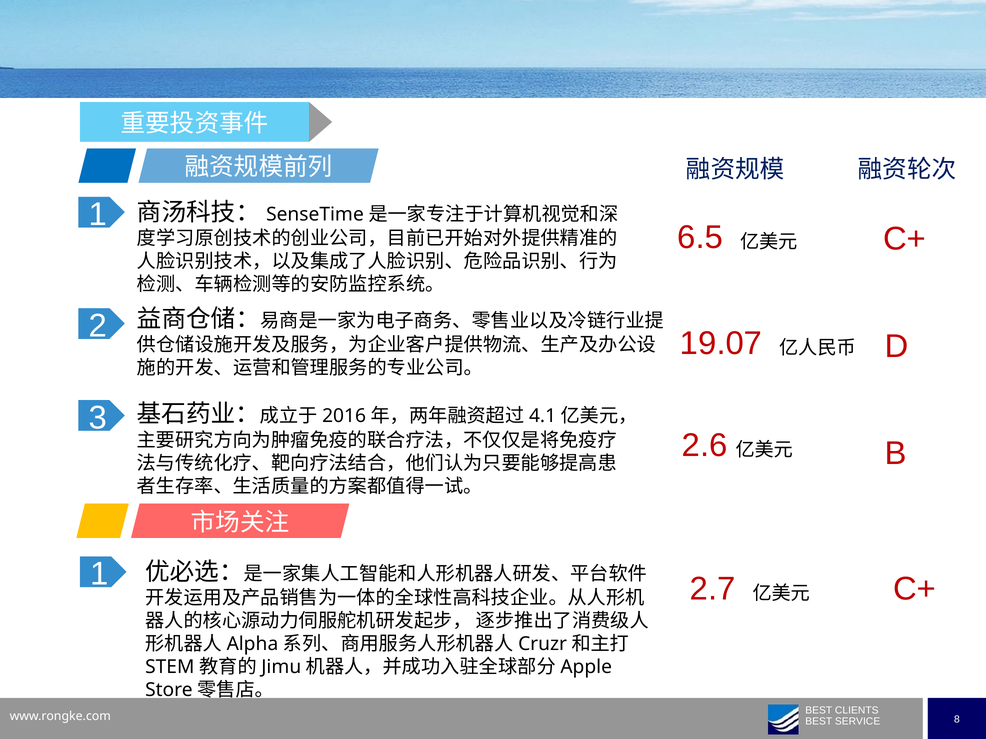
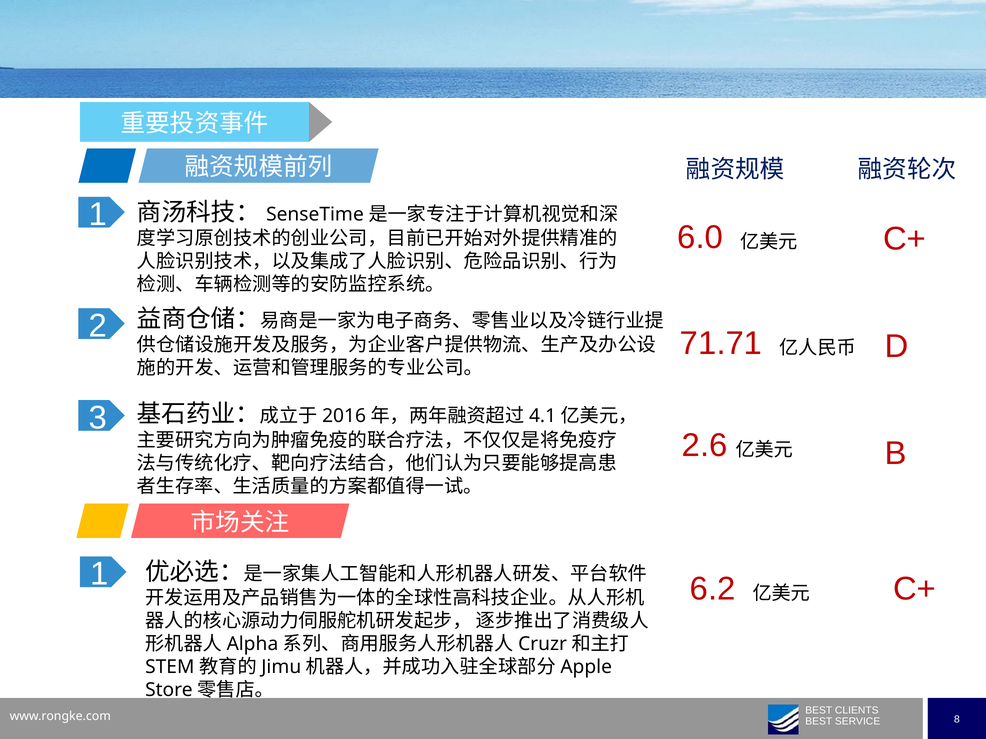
6.5: 6.5 -> 6.0 (700, 237)
19.07: 19.07 -> 71.71 (721, 343)
2.7: 2.7 -> 6.2 (713, 590)
